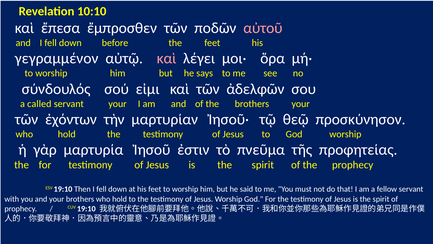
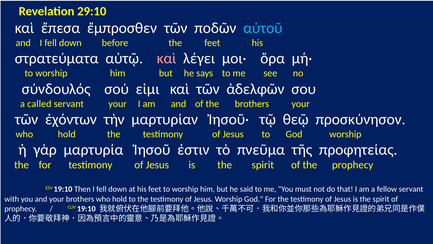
10:10: 10:10 -> 29:10 (92, 11)
αὐτοῦ colour: pink -> light blue (263, 28)
γεγραμμένον: γεγραμμένον -> στρατεύματα (57, 59)
